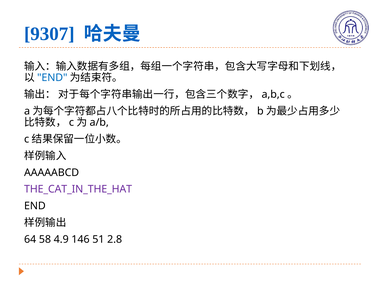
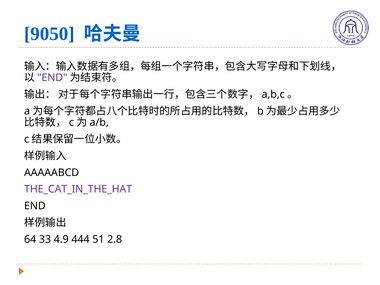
9307: 9307 -> 9050 (49, 34)
END colour: blue -> purple (52, 78)
58: 58 -> 33 (45, 239)
146: 146 -> 444 (80, 239)
